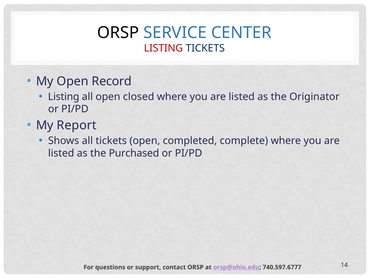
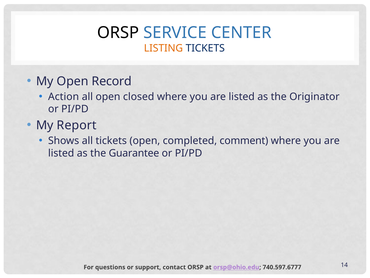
LISTING colour: red -> orange (163, 48)
Listing: Listing -> Action (64, 97)
complete: complete -> comment (244, 141)
Purchased: Purchased -> Guarantee (134, 153)
